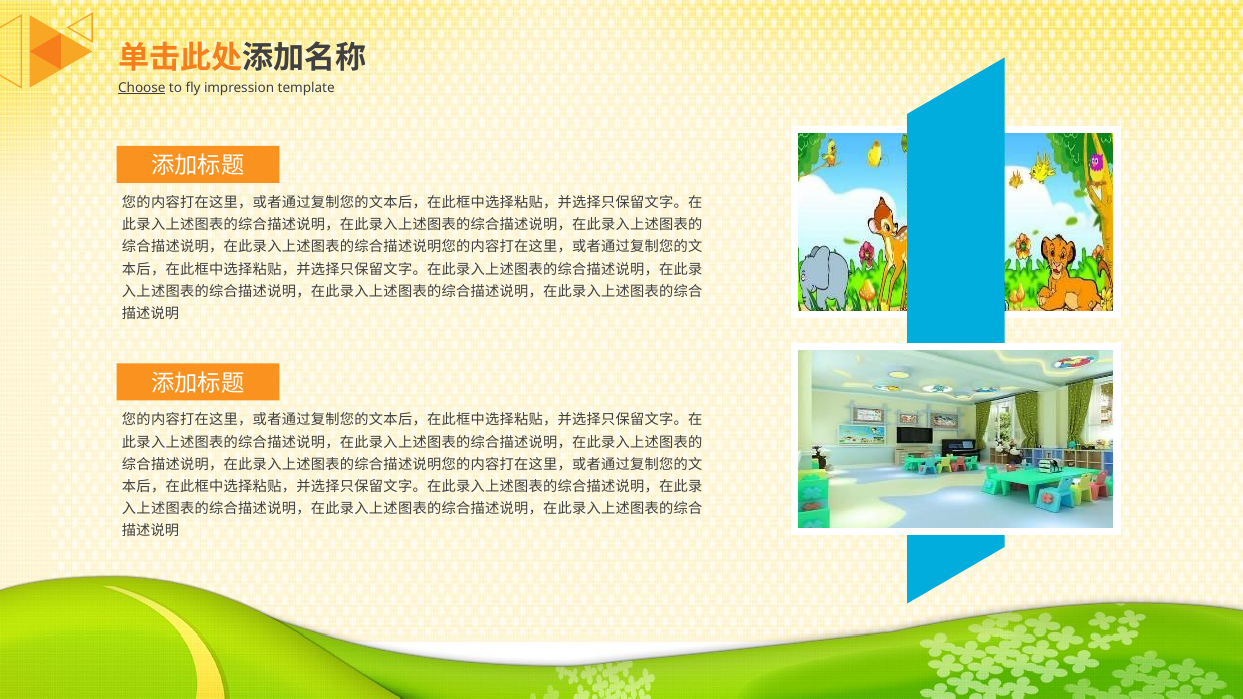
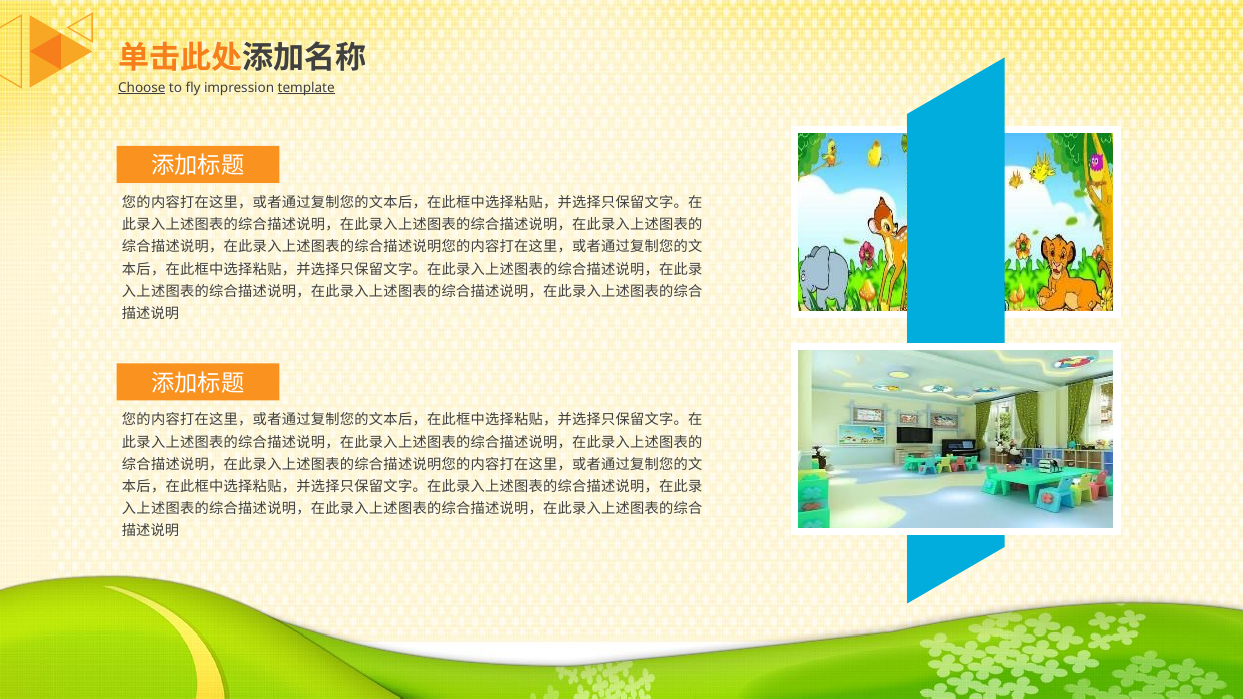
template underline: none -> present (306, 88)
